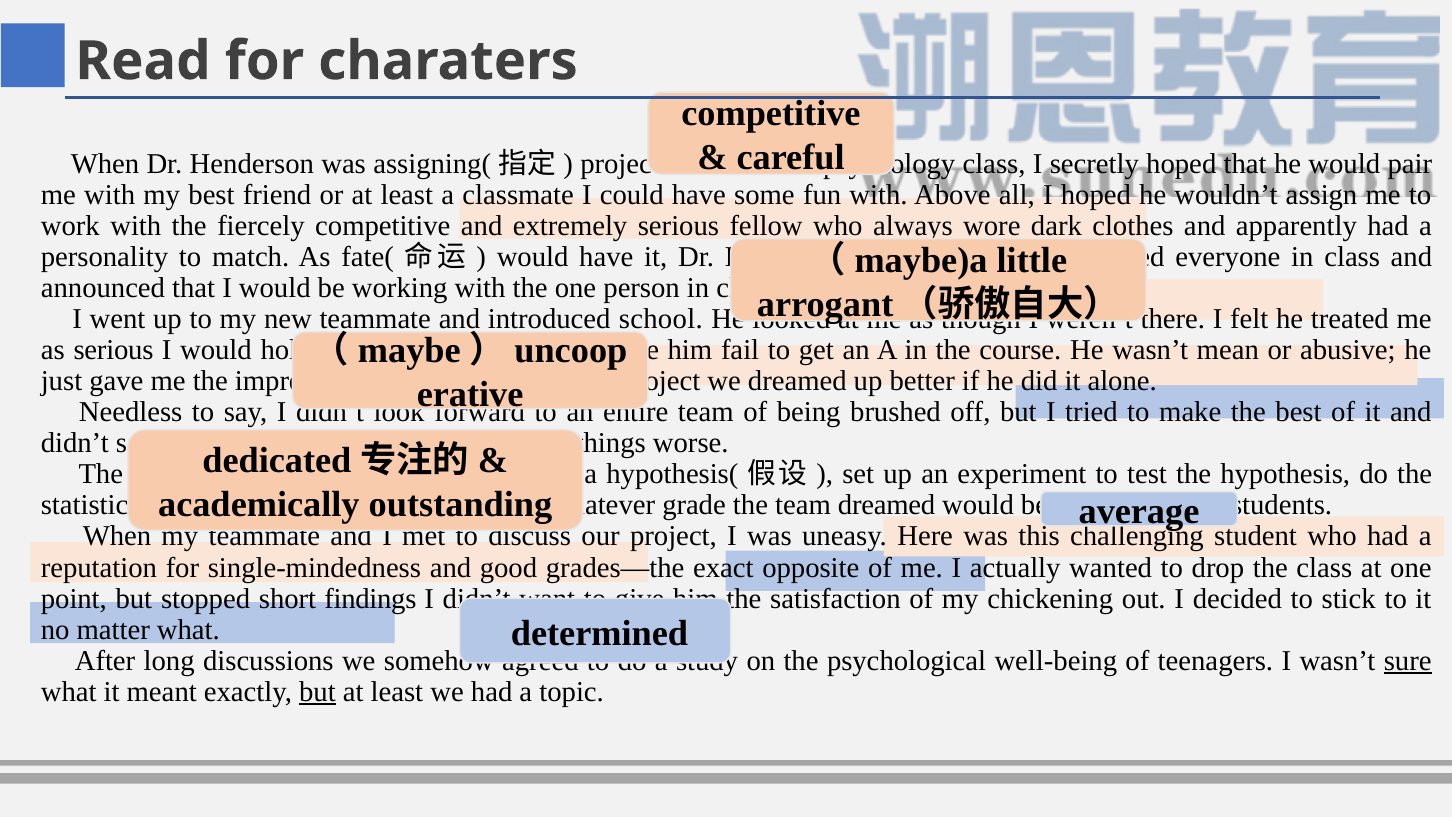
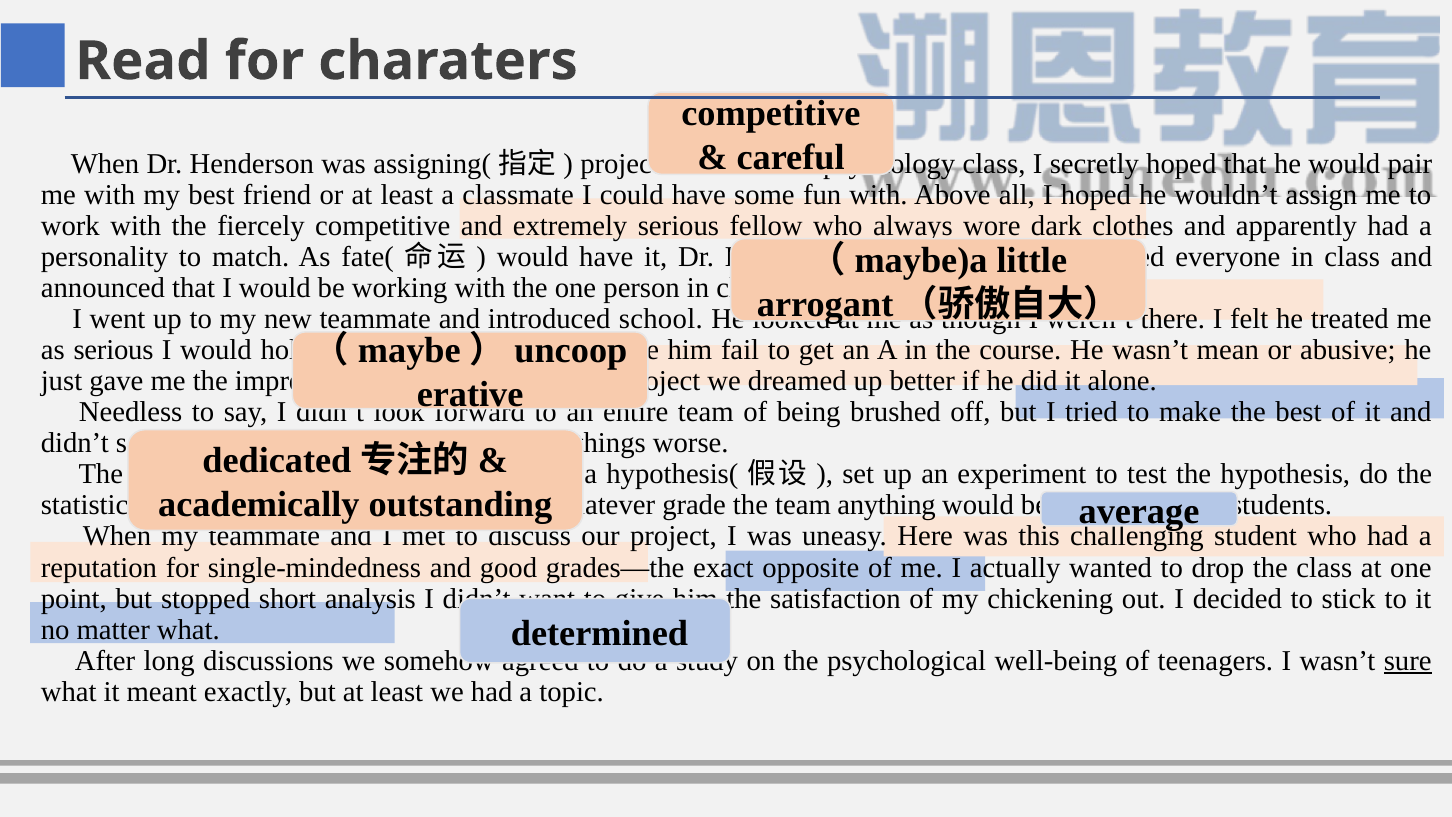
team dreamed: dreamed -> anything (887, 505)
short findings: findings -> analysis (370, 598)
but underline: present -> none (317, 692)
